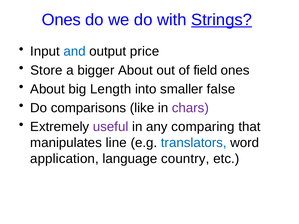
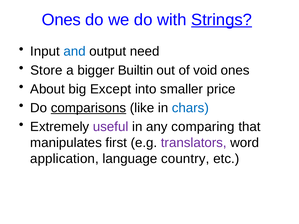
price: price -> need (145, 51)
bigger About: About -> Builtin (136, 70)
field: field -> void (205, 70)
Length: Length -> Except (111, 89)
false: false -> price (221, 89)
comparisons underline: none -> present (89, 108)
chars colour: purple -> blue (190, 108)
line: line -> first (116, 143)
translators colour: blue -> purple (194, 143)
